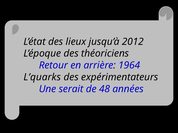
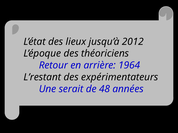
L’quarks: L’quarks -> L’restant (42, 77)
